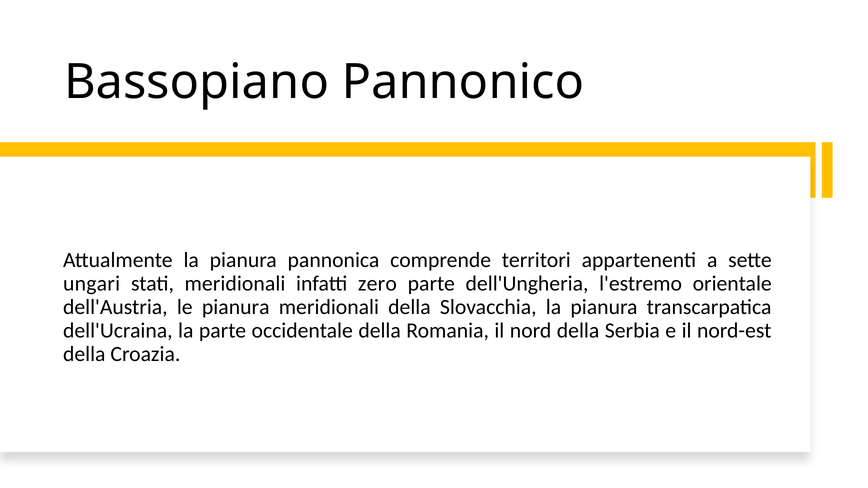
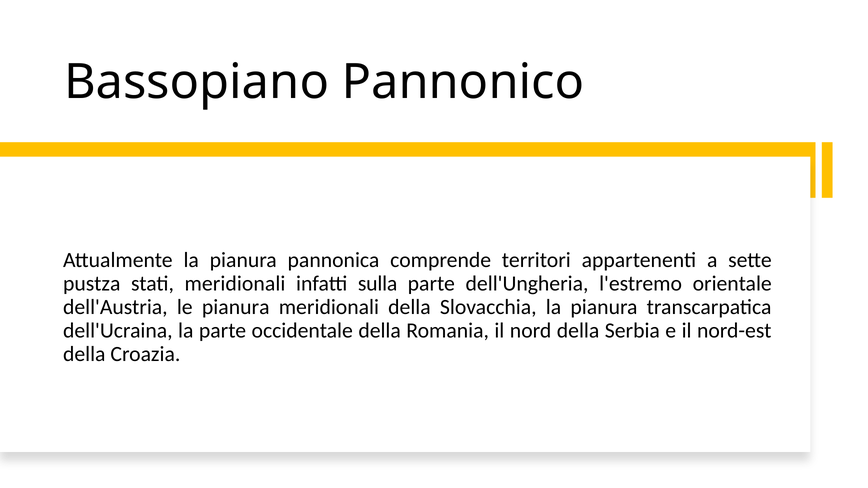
ungari: ungari -> pustza (92, 284)
zero: zero -> sulla (378, 284)
